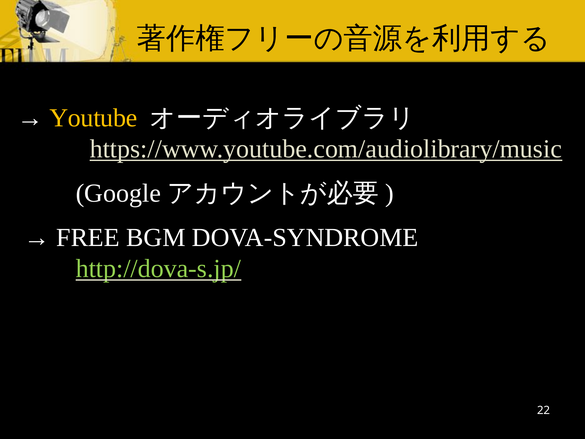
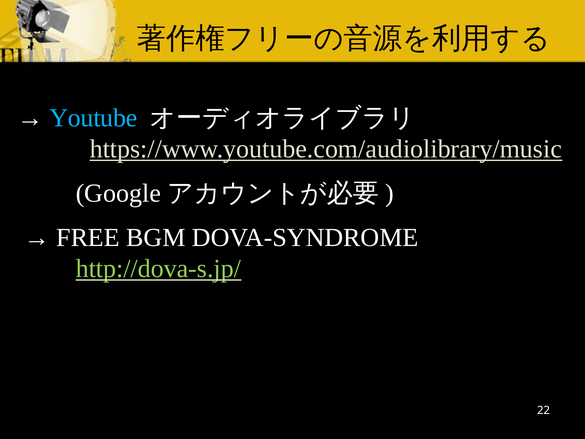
Youtube colour: yellow -> light blue (93, 118)
